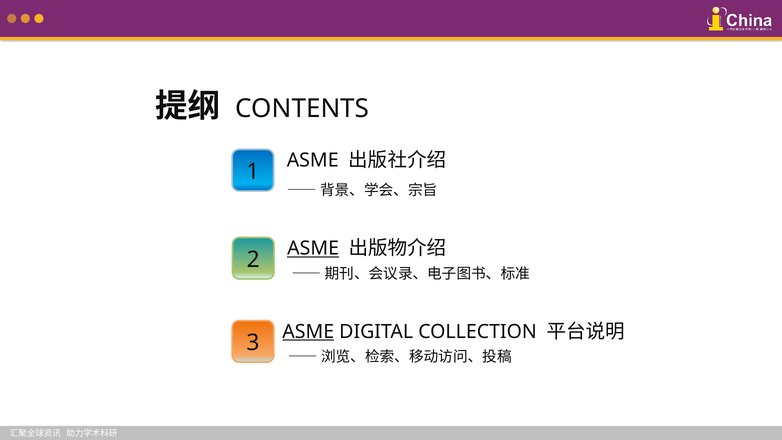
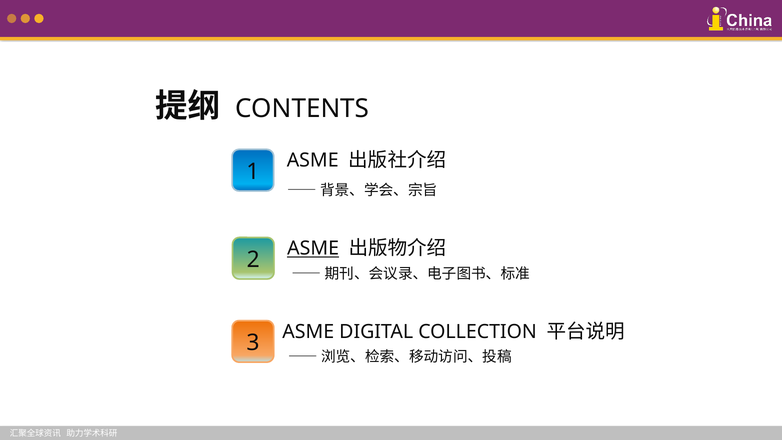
ASME underline: present -> none (308, 332)
